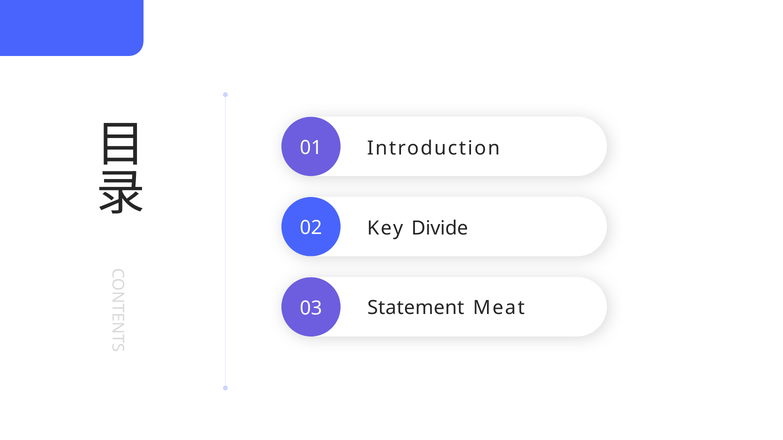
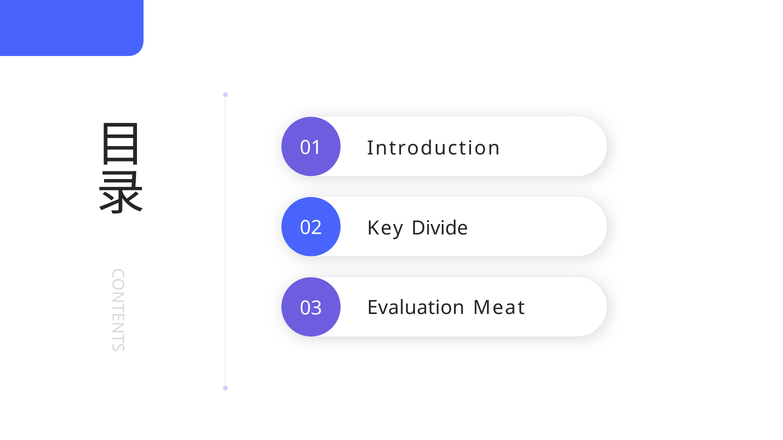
Statement: Statement -> Evaluation (416, 308)
